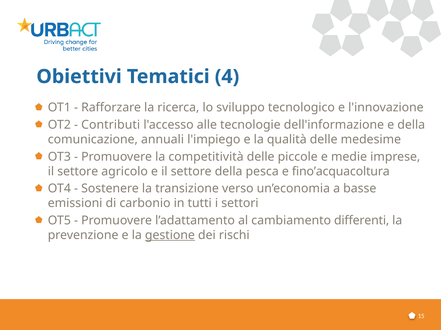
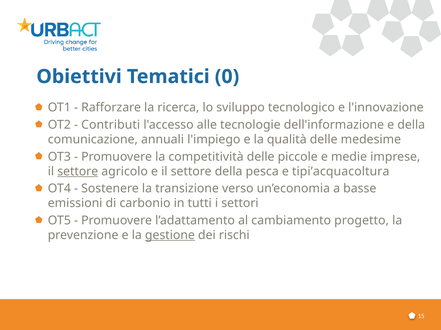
4: 4 -> 0 (227, 77)
settore underline: none -> present (78, 171)
fino’acquacoltura: fino’acquacoltura -> tipi’acquacoltura (341, 171)
differenti: differenti -> progetto (362, 220)
